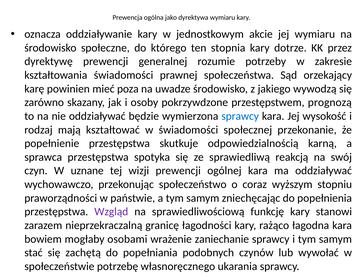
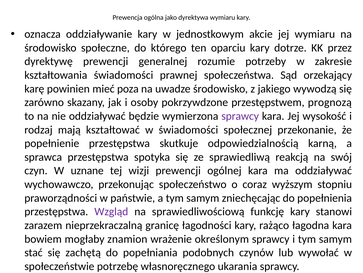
stopnia: stopnia -> oparciu (228, 48)
sprawcy colour: blue -> purple (240, 116)
osobami: osobami -> znamion (127, 238)
zaniechanie: zaniechanie -> określonym (222, 238)
